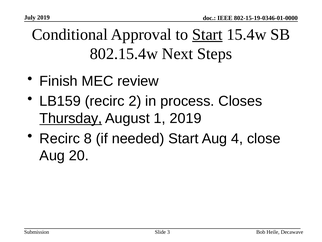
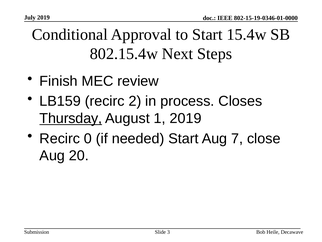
Start underline: present -> none (207, 34)
8: 8 -> 0 (88, 138)
4: 4 -> 7 (237, 138)
